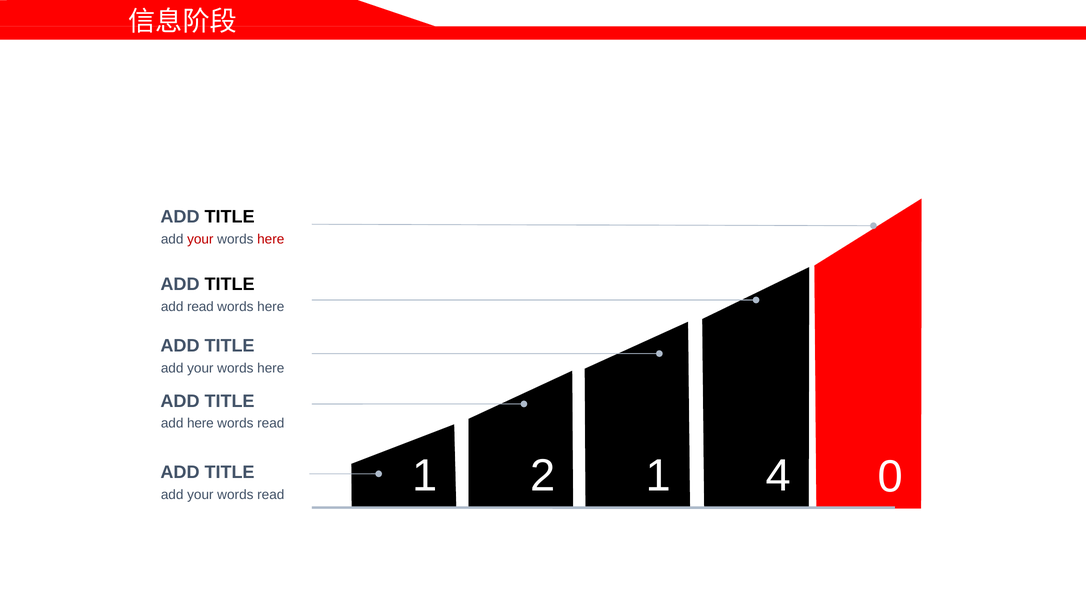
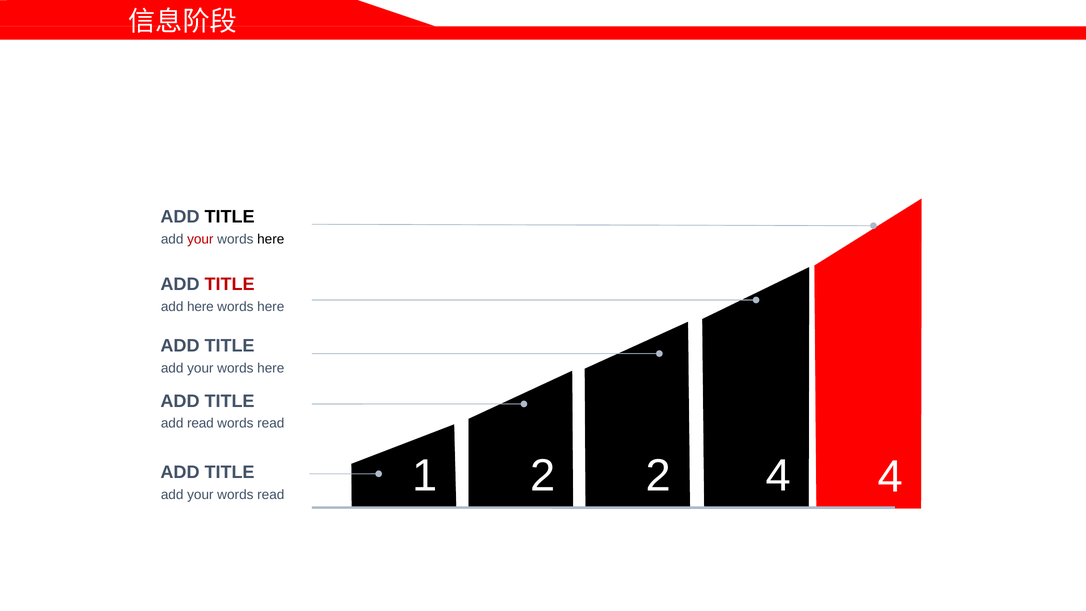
here colour: red -> black (271, 239)
TITLE colour: black -> red (230, 284)
add read: read -> here (200, 307)
add here: here -> read (200, 423)
2 1: 1 -> 2 (658, 476)
4 0: 0 -> 4 (891, 477)
